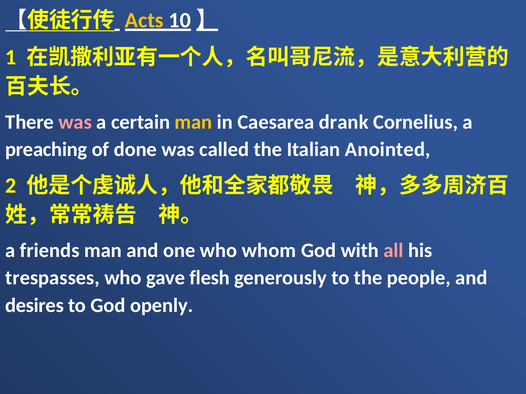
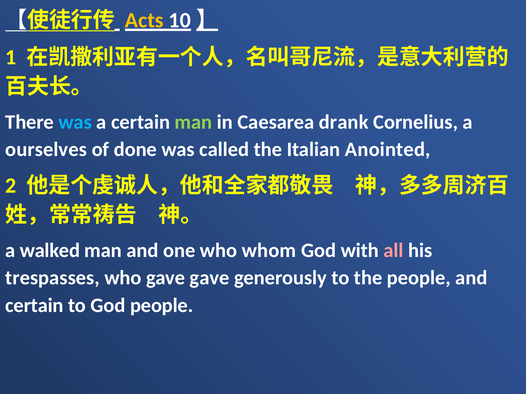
was colour: pink -> light blue (75, 122)
man colour: yellow -> light green (193, 122)
preaching: preaching -> ourselves (46, 150)
friends: friends -> walked (50, 251)
gave flesh: flesh -> gave (210, 278)
desires: desires -> certain (34, 306)
God openly: openly -> people (162, 306)
